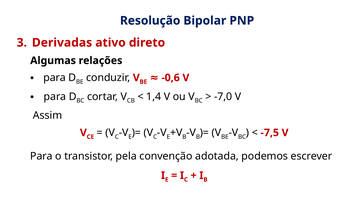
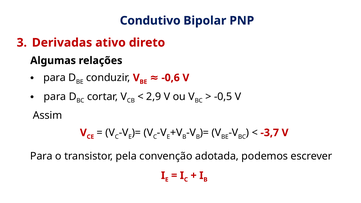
Resolução: Resolução -> Condutivo (150, 21)
1,4: 1,4 -> 2,9 (154, 97)
-7,0: -7,0 -> -0,5 (223, 97)
-7,5: -7,5 -> -3,7 (270, 133)
